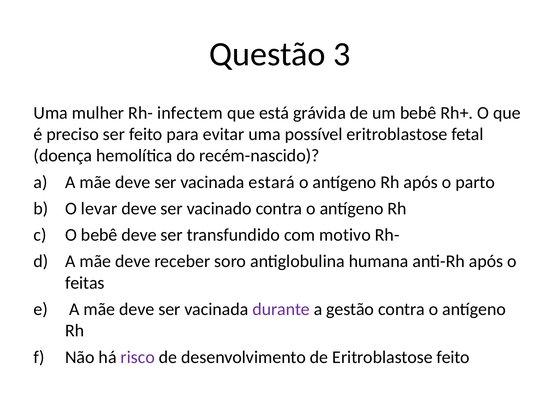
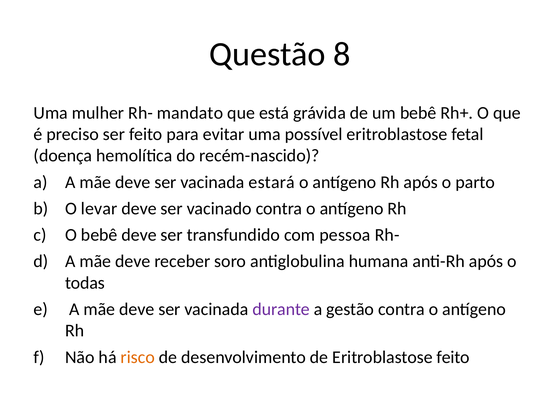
3: 3 -> 8 (342, 54)
infectem: infectem -> mandato (190, 113)
motivo: motivo -> pessoa (345, 235)
feitas: feitas -> todas (85, 283)
risco colour: purple -> orange (138, 357)
